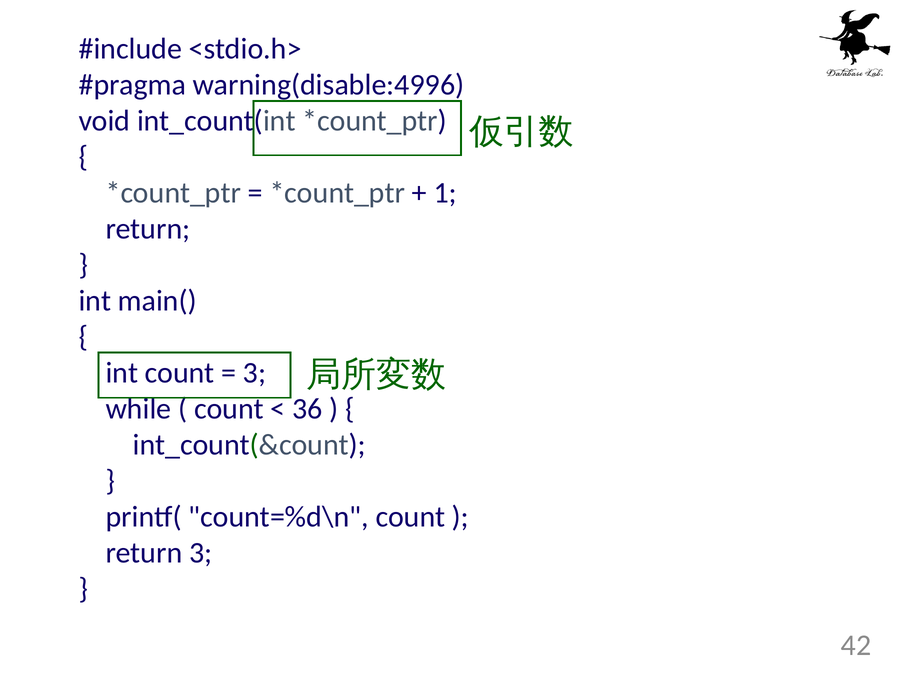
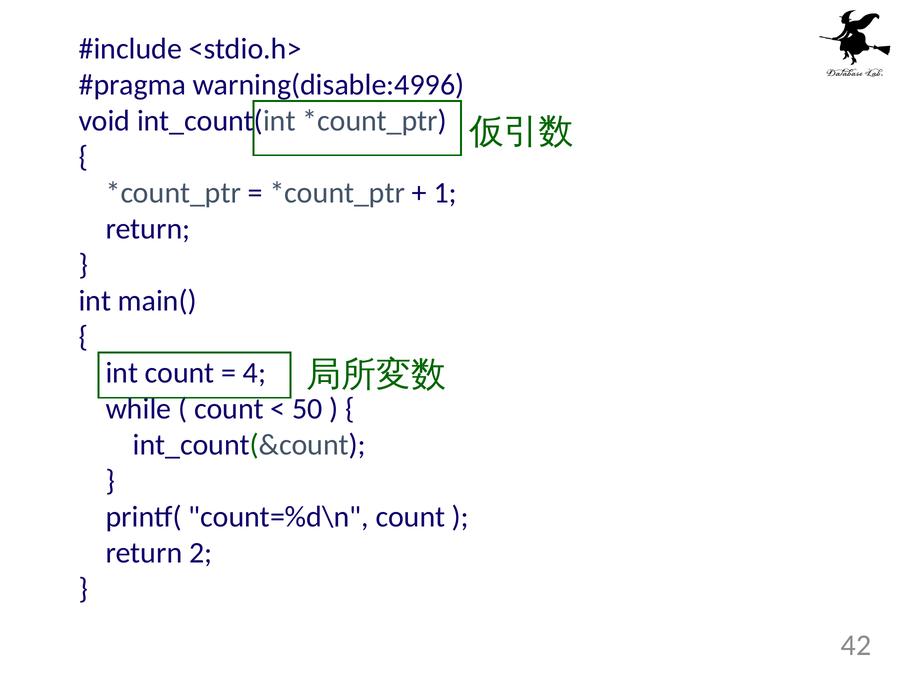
3: 3 -> 4 (255, 373)
36: 36 -> 50 (307, 409)
return 3: 3 -> 2 (201, 553)
